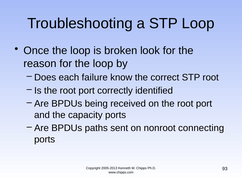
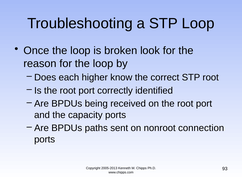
failure: failure -> higher (95, 78)
connecting: connecting -> connection (201, 128)
